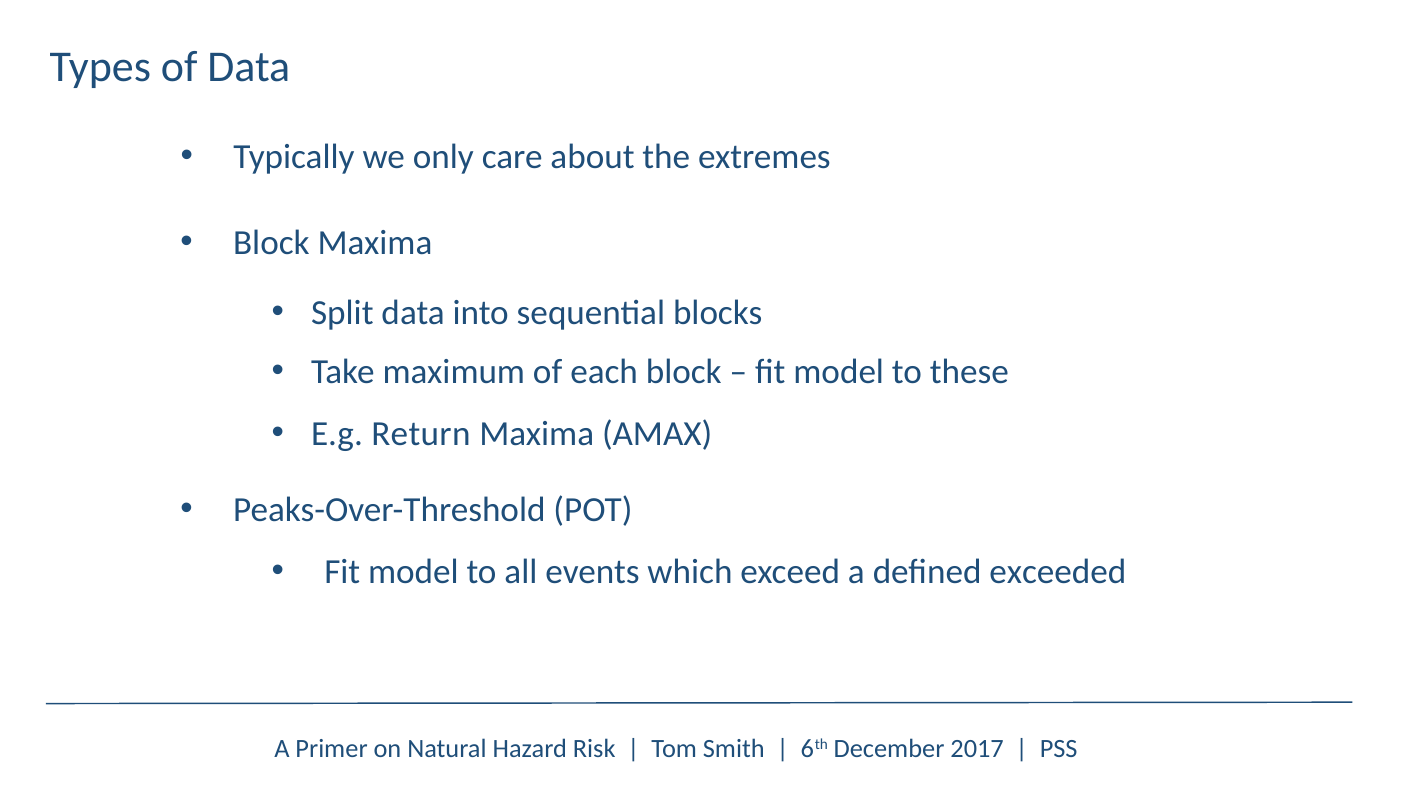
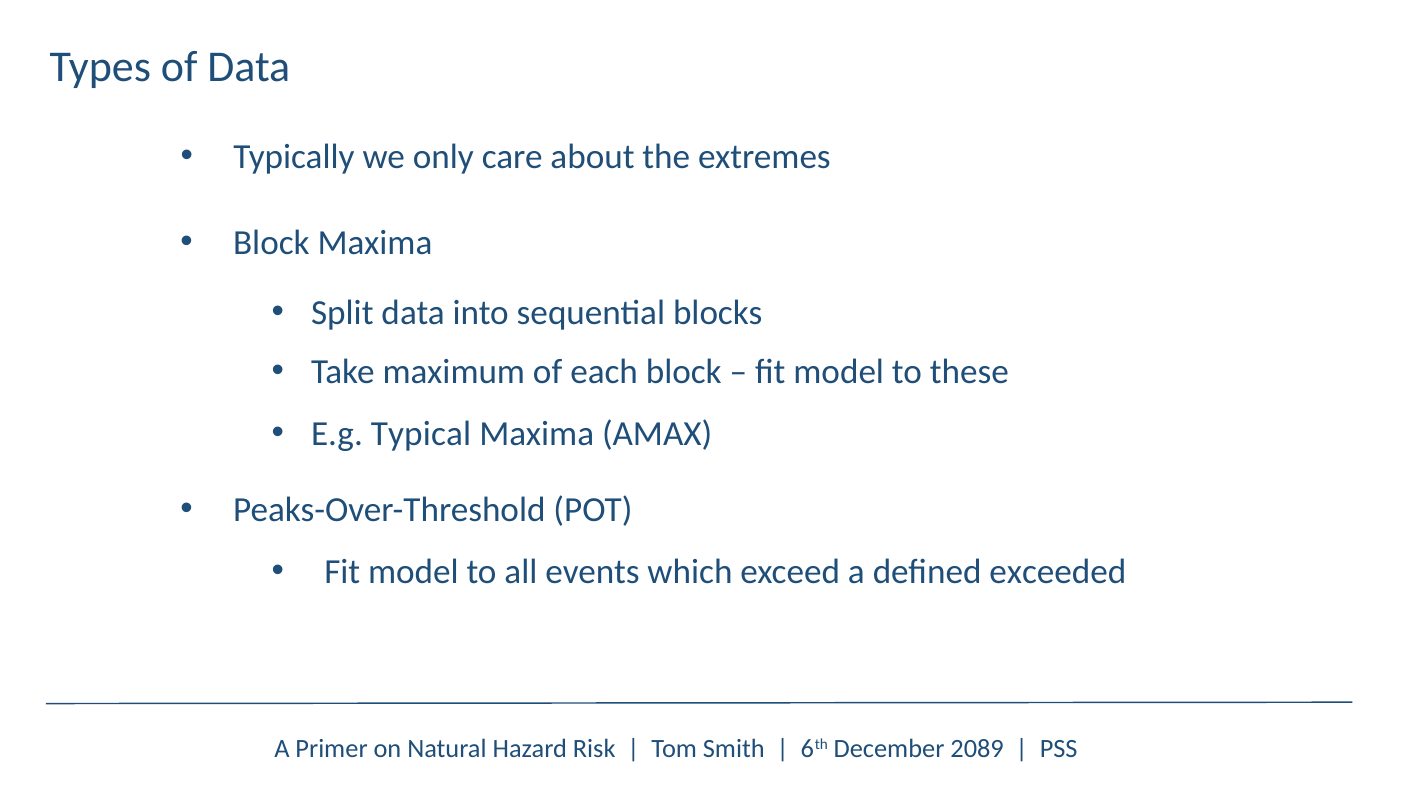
Return: Return -> Typical (421, 434)
2017: 2017 -> 2089 (977, 749)
